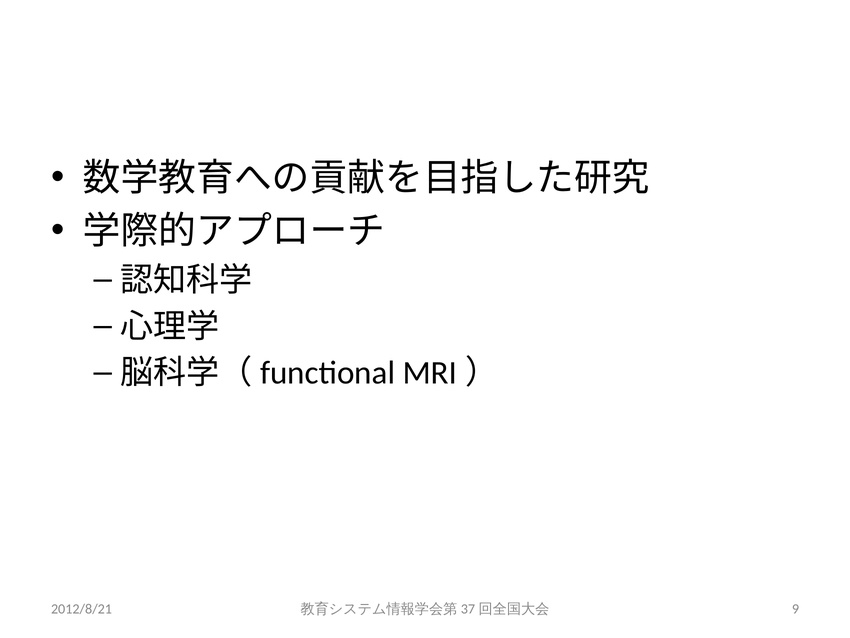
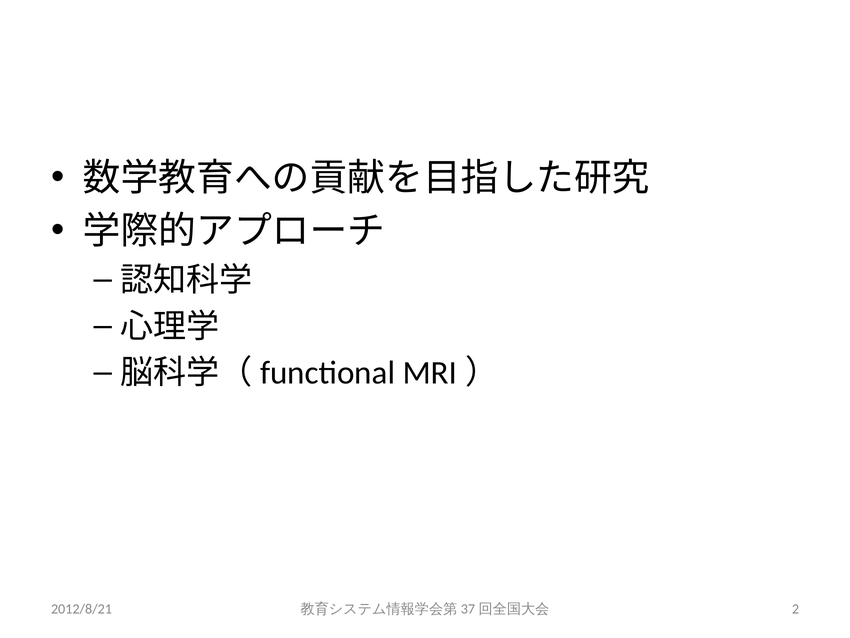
9: 9 -> 2 (795, 609)
